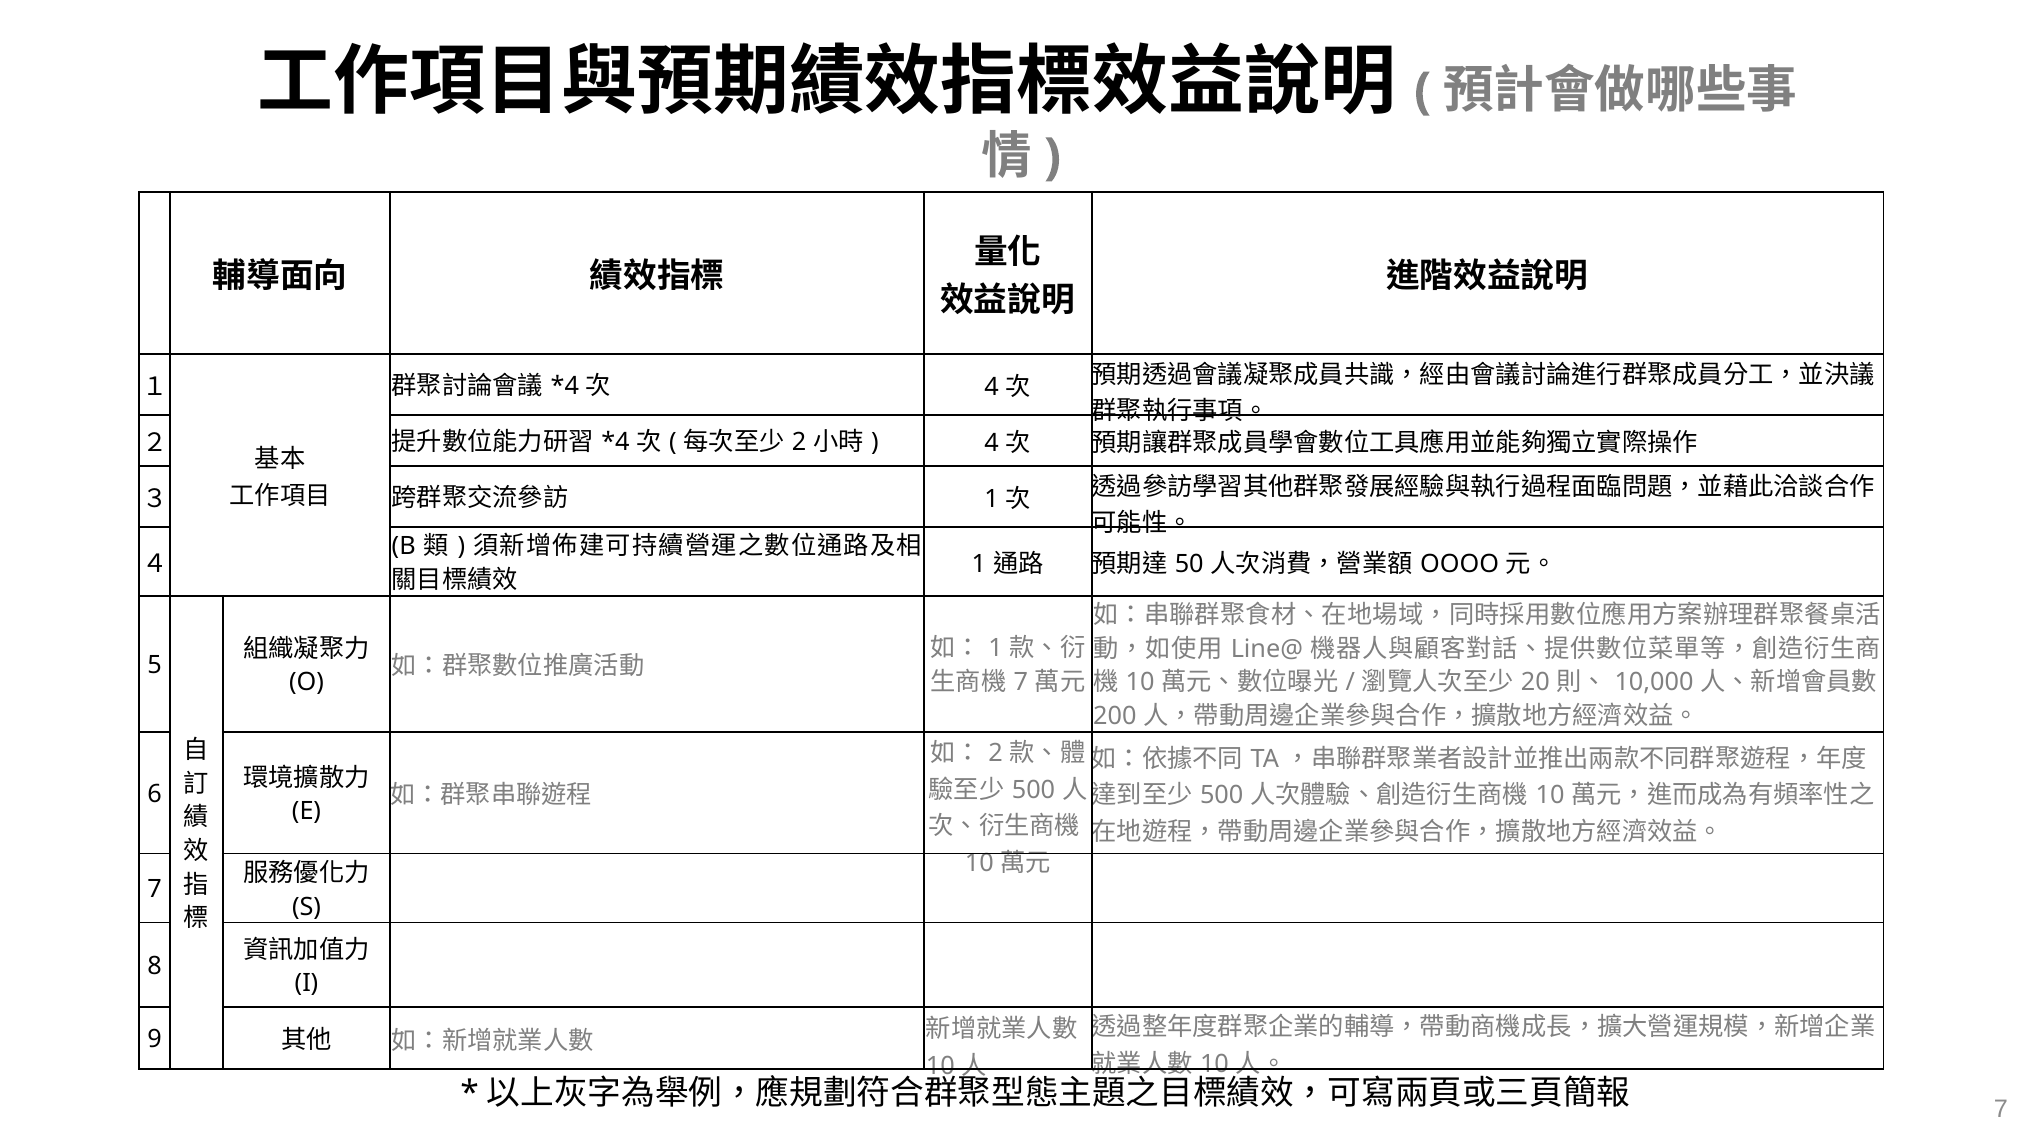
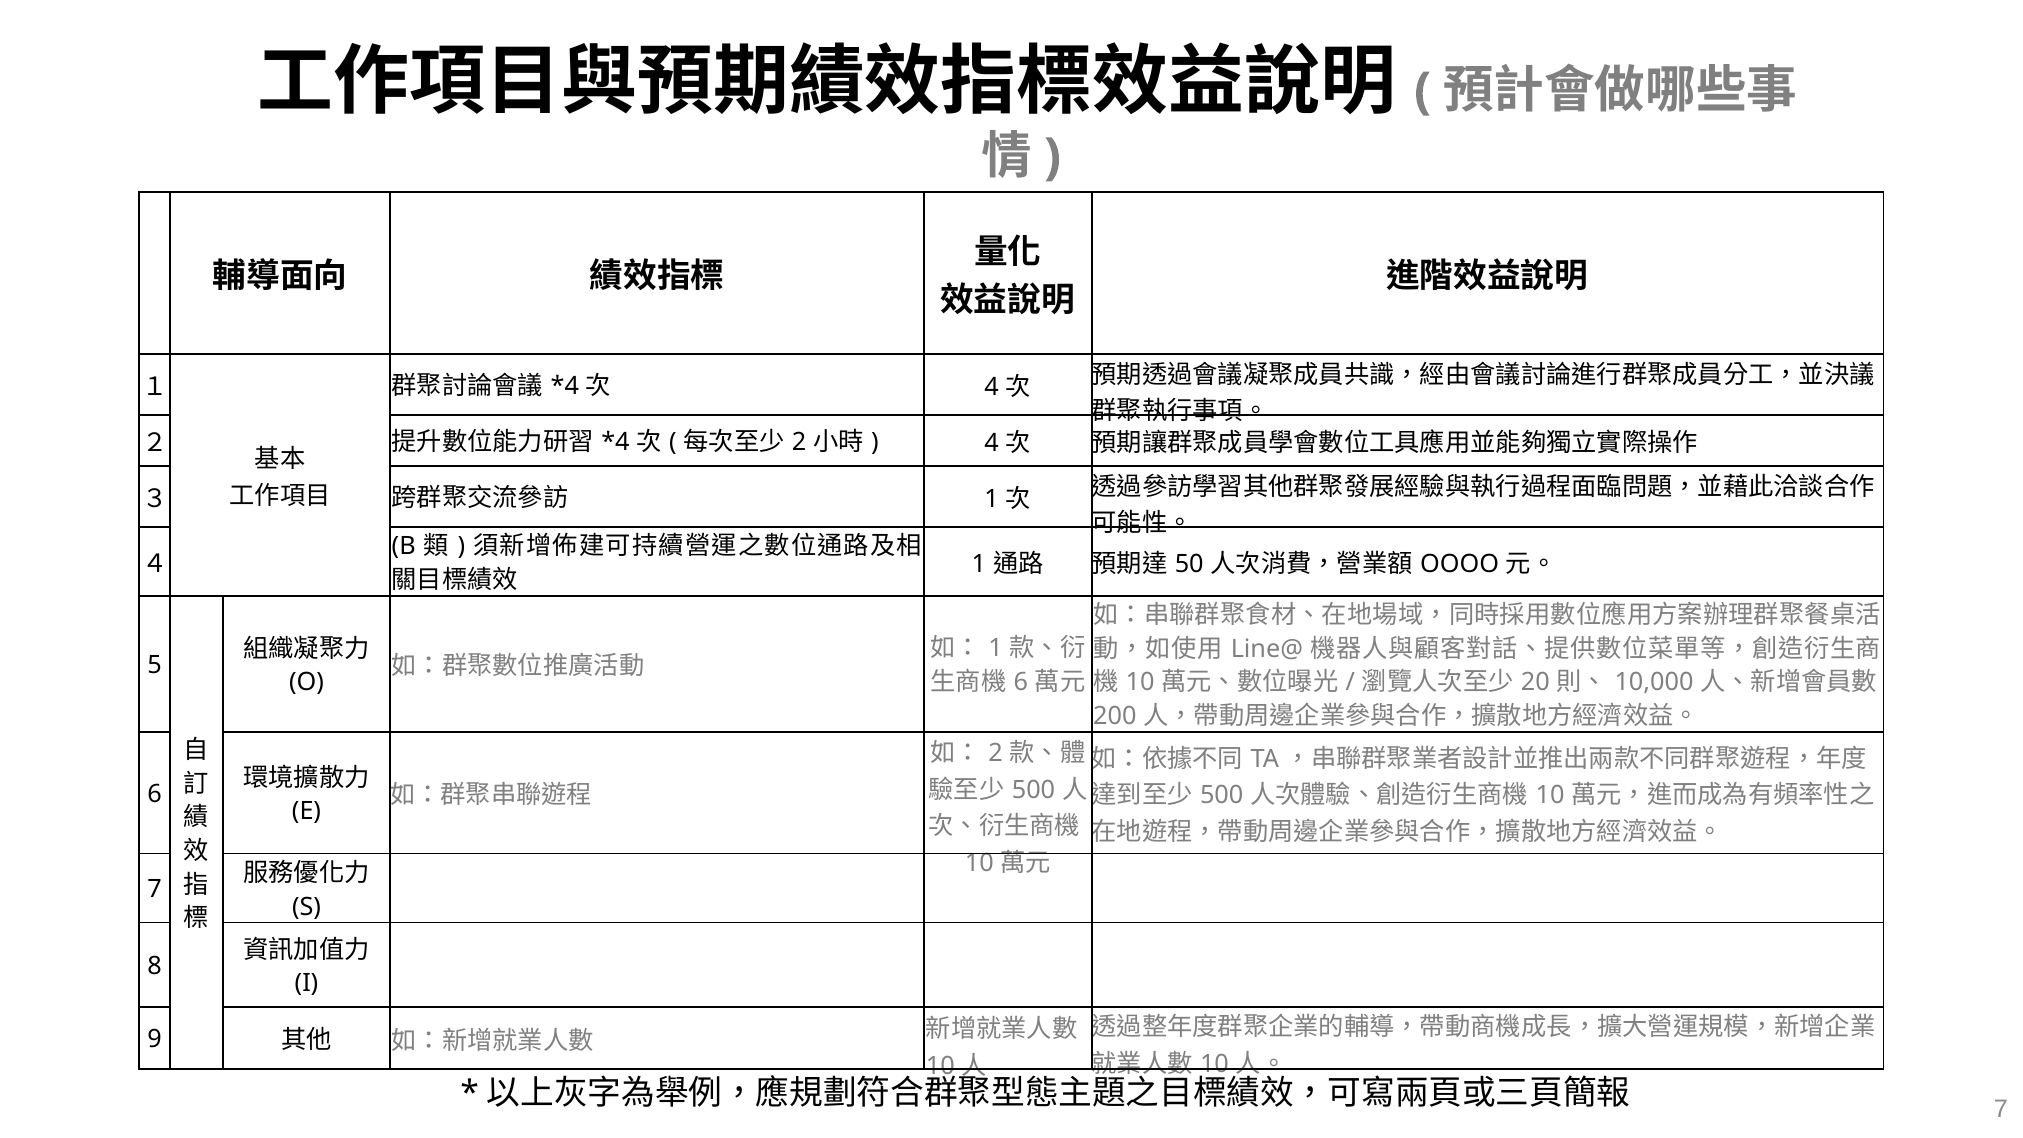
7: 7 -> 6 (1021, 682)
